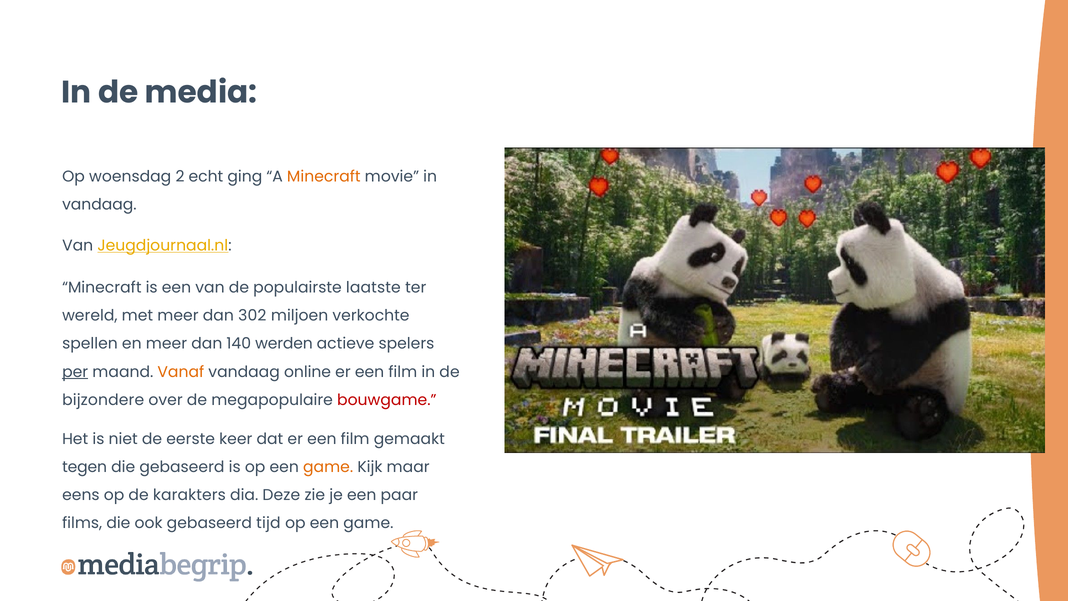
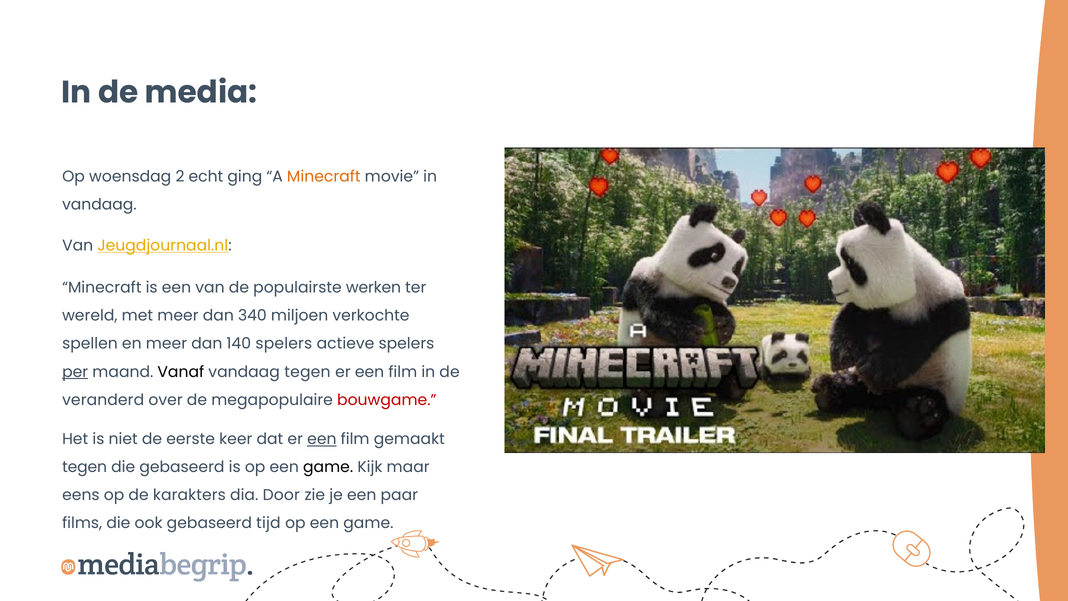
laatste: laatste -> werken (374, 288)
302: 302 -> 340 (252, 316)
140 werden: werden -> spelers (284, 344)
Vanaf colour: orange -> black (181, 372)
vandaag online: online -> tegen (307, 372)
bijzondere: bijzondere -> veranderd (103, 400)
een underline: none -> present (322, 439)
game colour: orange -> black (328, 467)
Deze: Deze -> Door (281, 495)
